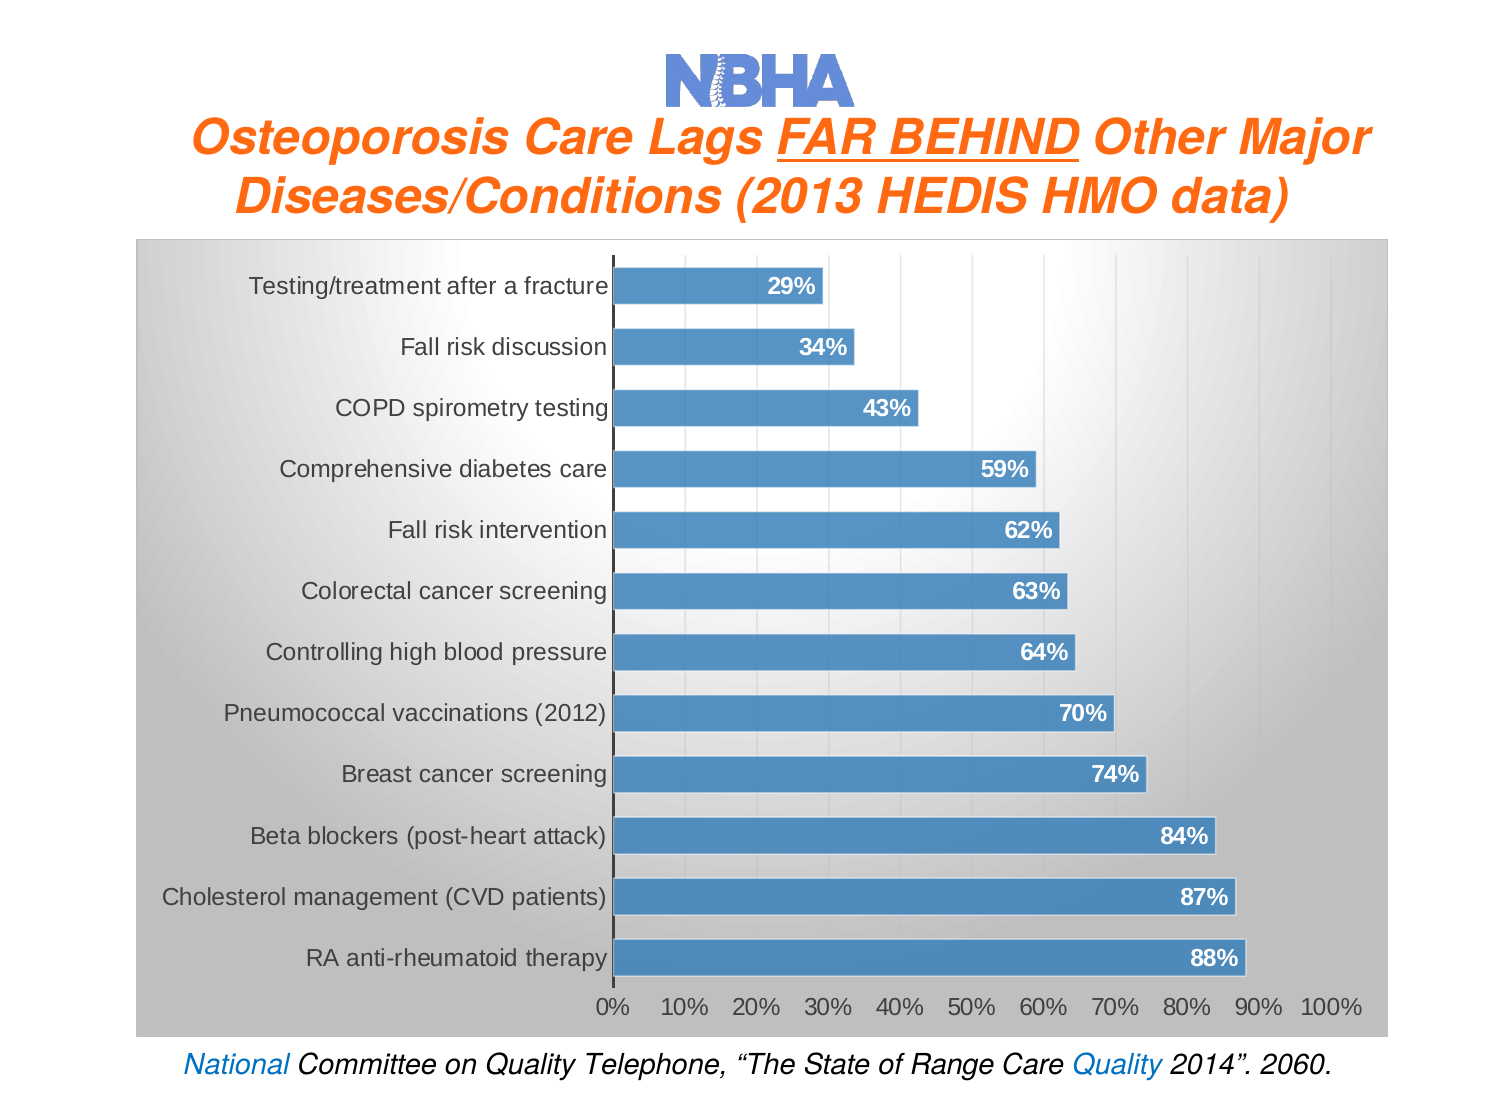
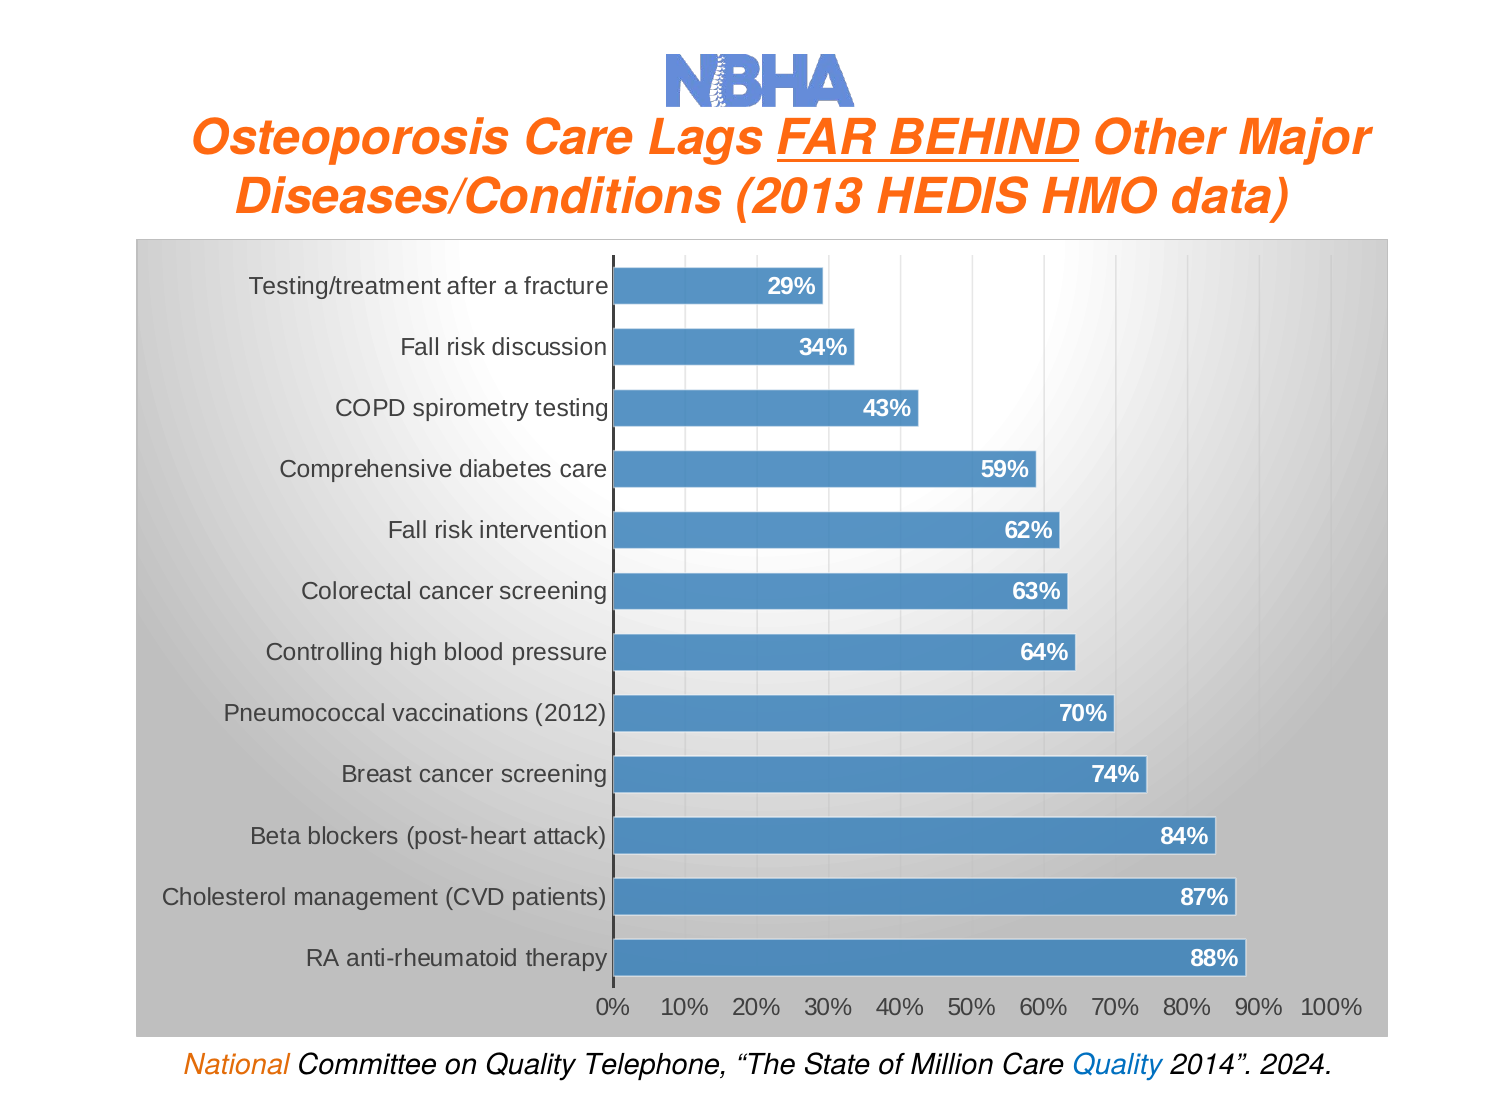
National colour: blue -> orange (237, 1065)
Range: Range -> Million (952, 1065)
2060: 2060 -> 2024 (1297, 1065)
